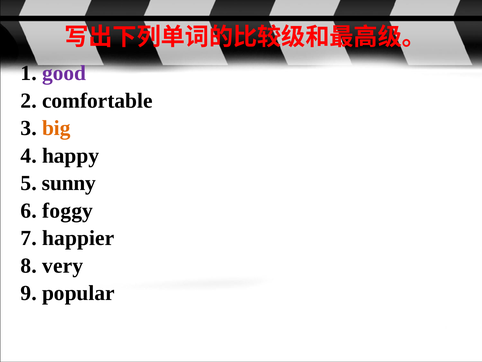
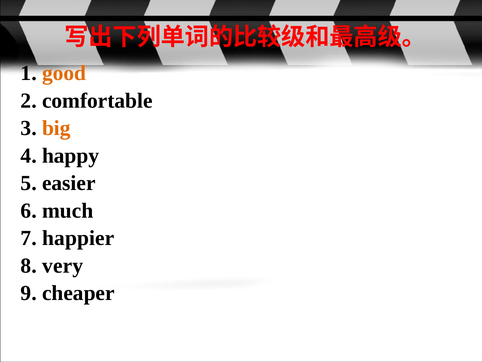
good colour: purple -> orange (64, 73)
sunny: sunny -> easier (69, 183)
foggy: foggy -> much (68, 210)
popular: popular -> cheaper (78, 293)
